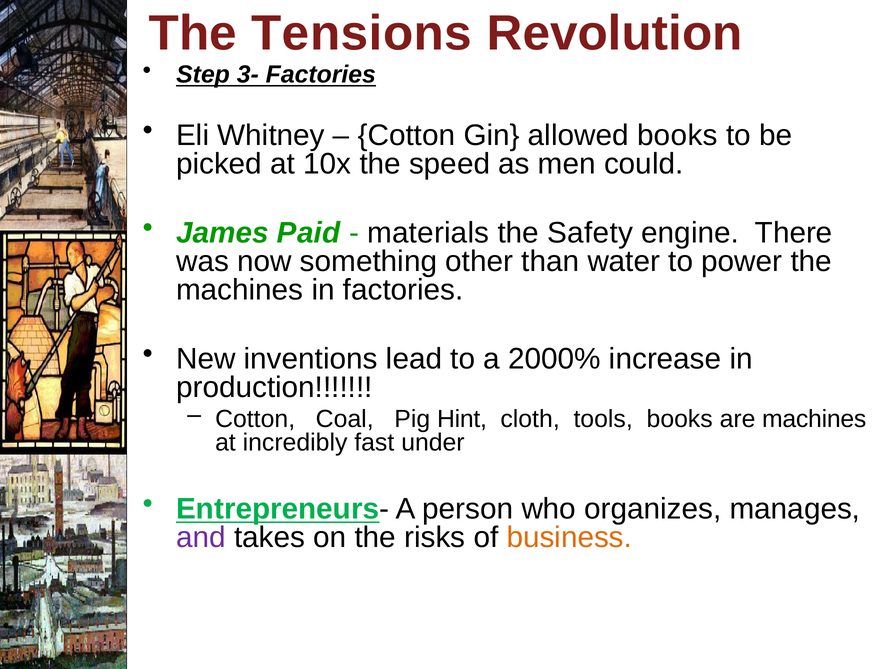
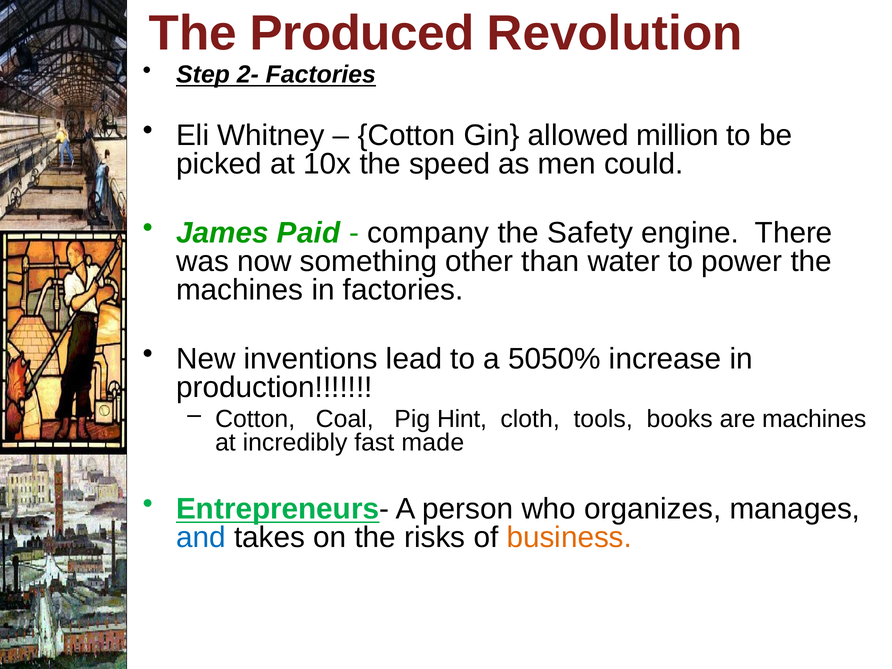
Tensions: Tensions -> Produced (362, 33)
3-: 3- -> 2- (248, 75)
allowed books: books -> million (678, 135)
materials: materials -> company (428, 233)
2000%: 2000% -> 5050% (554, 359)
under: under -> made (433, 443)
and colour: purple -> blue (201, 538)
